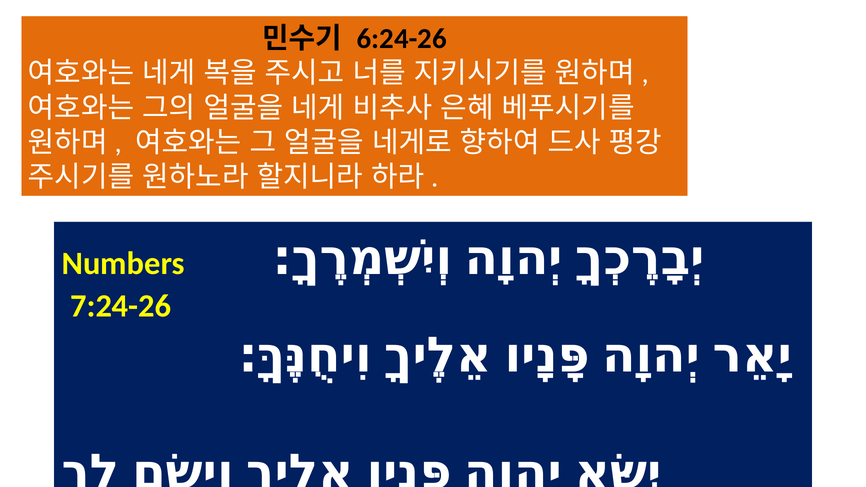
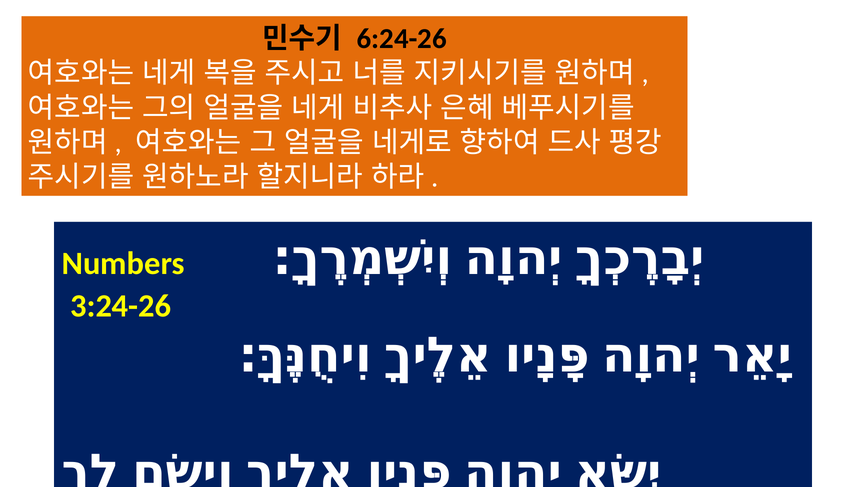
7:24-26: 7:24-26 -> 3:24-26 (121, 306)
